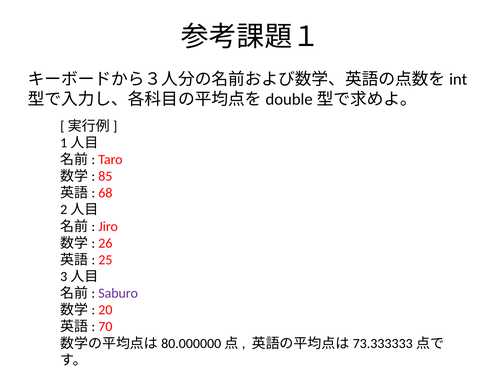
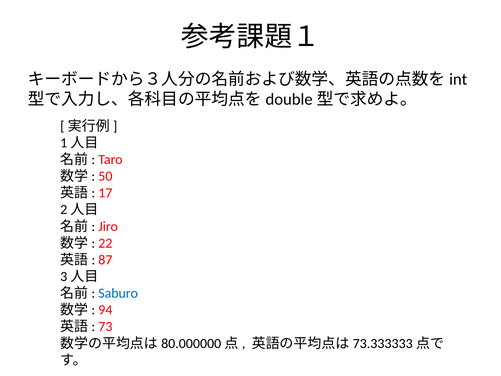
85: 85 -> 50 (105, 176)
68: 68 -> 17 (105, 193)
26: 26 -> 22 (105, 243)
25: 25 -> 87 (105, 260)
Saburo colour: purple -> blue (118, 293)
20: 20 -> 94 (105, 310)
70: 70 -> 73 (105, 326)
